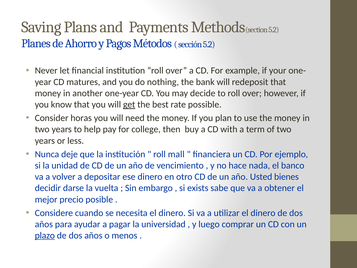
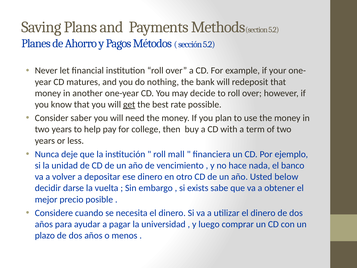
horas: horas -> saber (81, 118)
bienes: bienes -> below (286, 177)
plazo underline: present -> none (45, 235)
